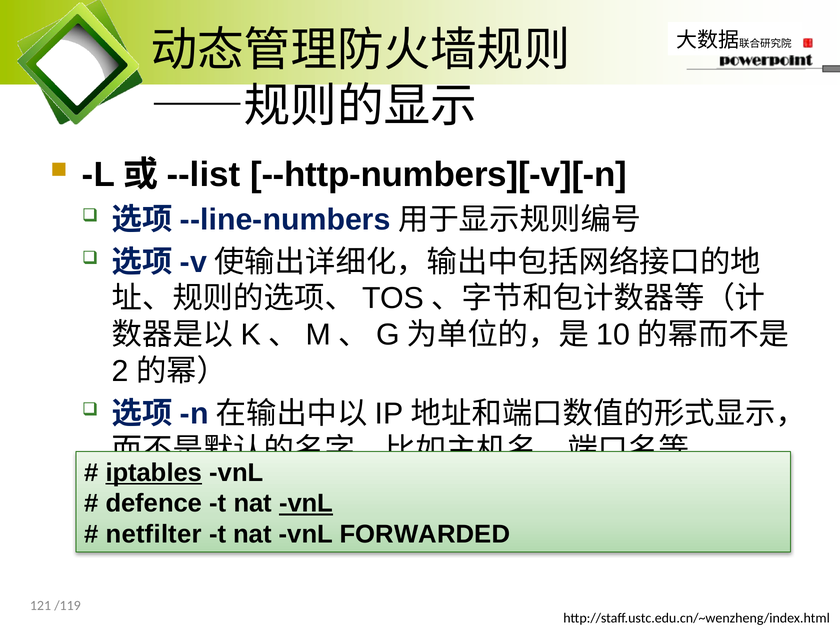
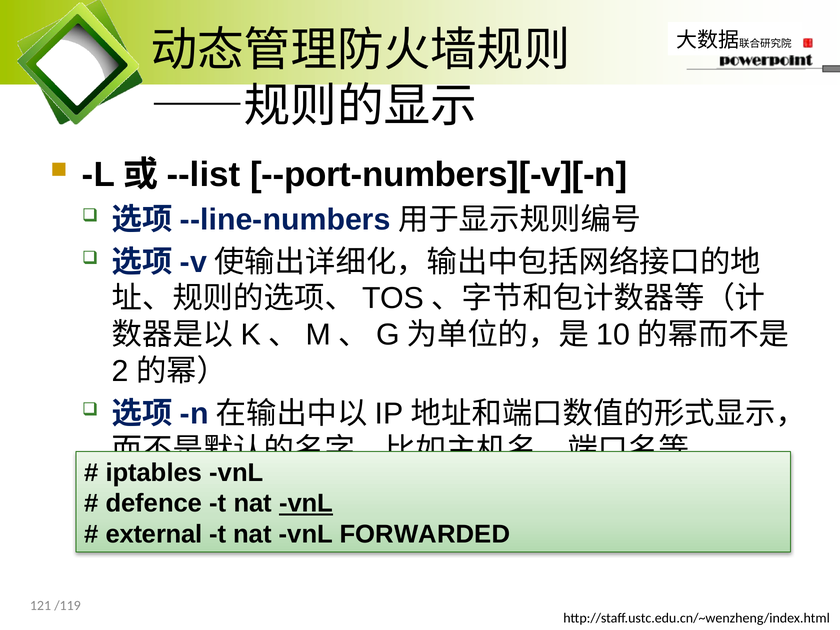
--http-numbers][-v][-n: --http-numbers][-v][-n -> --port-numbers][-v][-n (439, 175)
iptables underline: present -> none (154, 473)
netfilter: netfilter -> external (154, 534)
